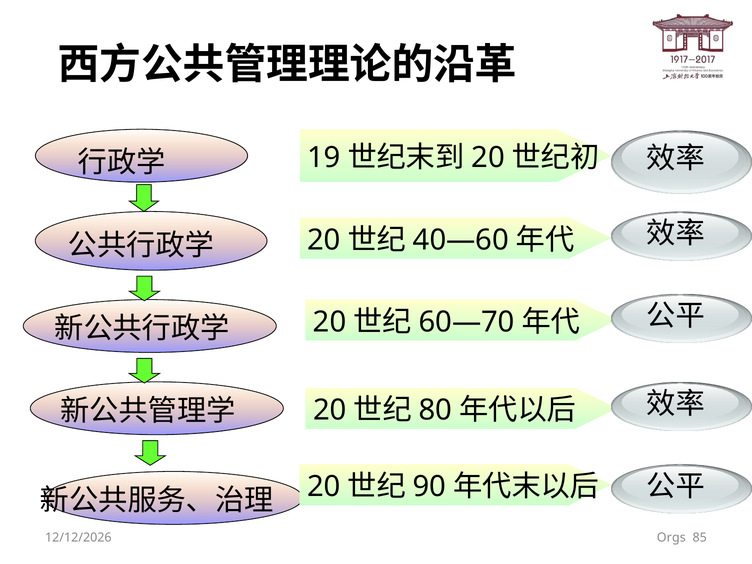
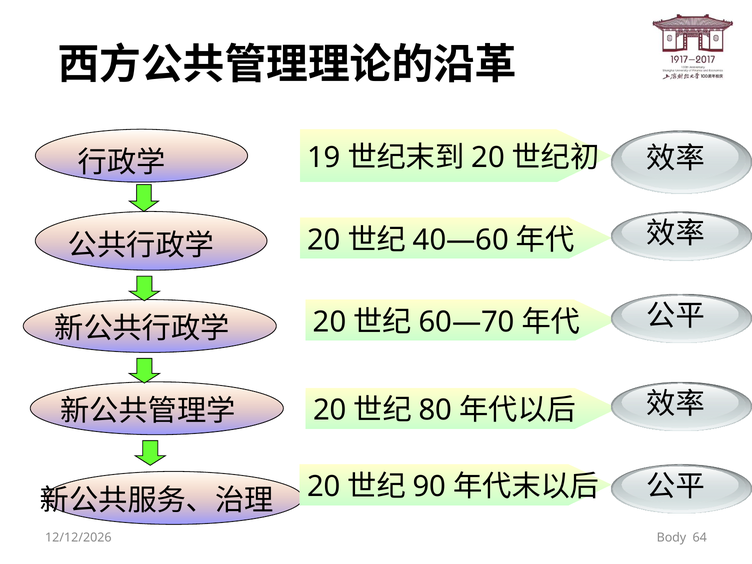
Orgs: Orgs -> Body (671, 538)
85: 85 -> 64 (700, 538)
